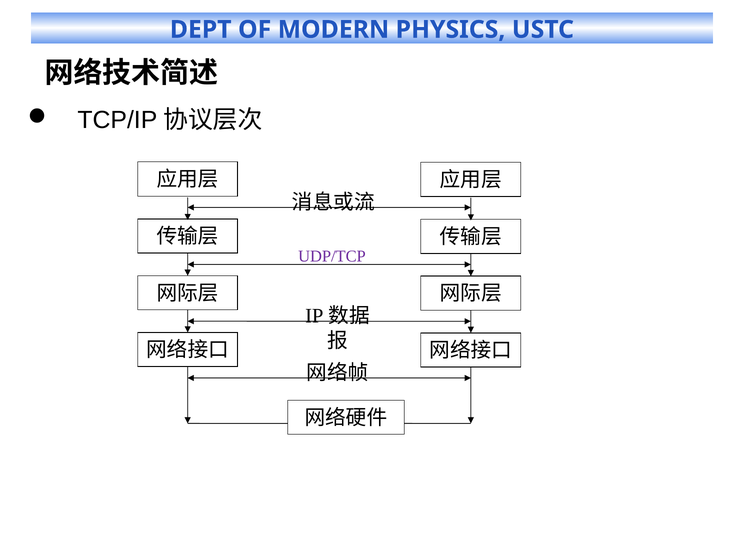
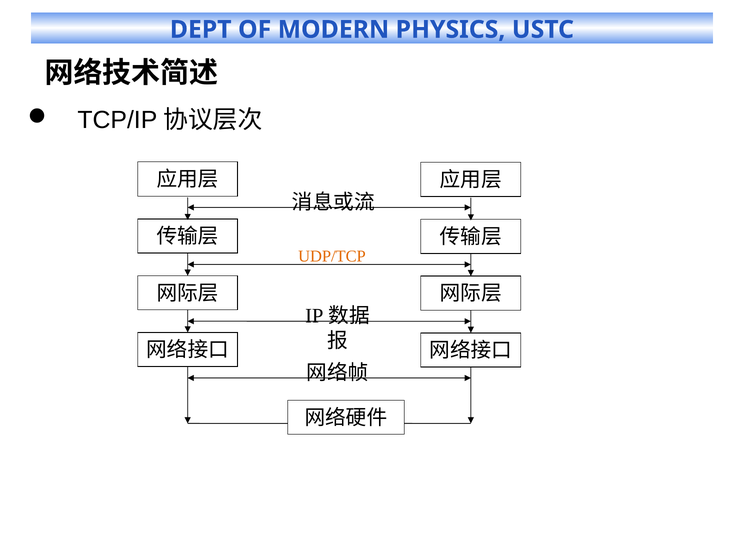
UDP/TCP colour: purple -> orange (332, 256)
